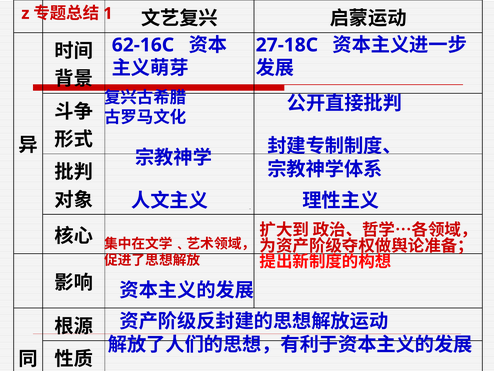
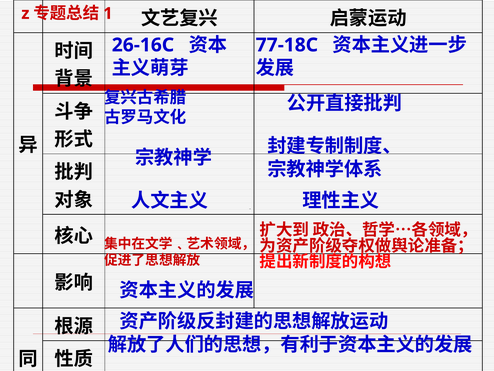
62-16C: 62-16C -> 26-16C (143, 45)
27-18C: 27-18C -> 77-18C (287, 45)
